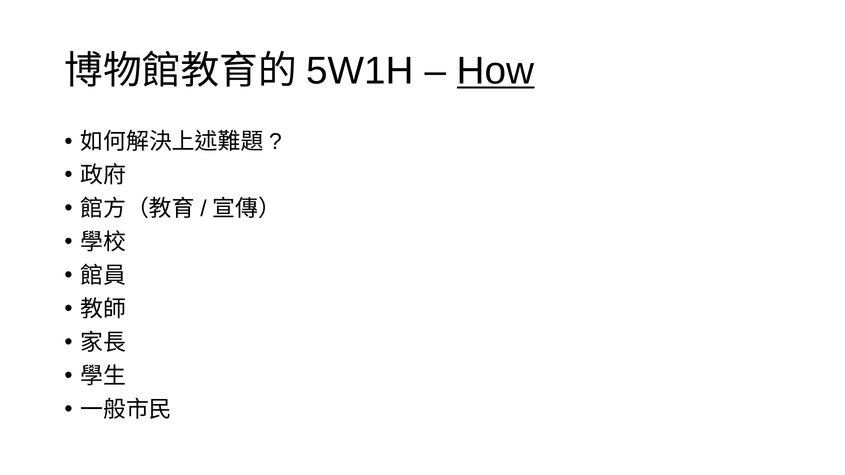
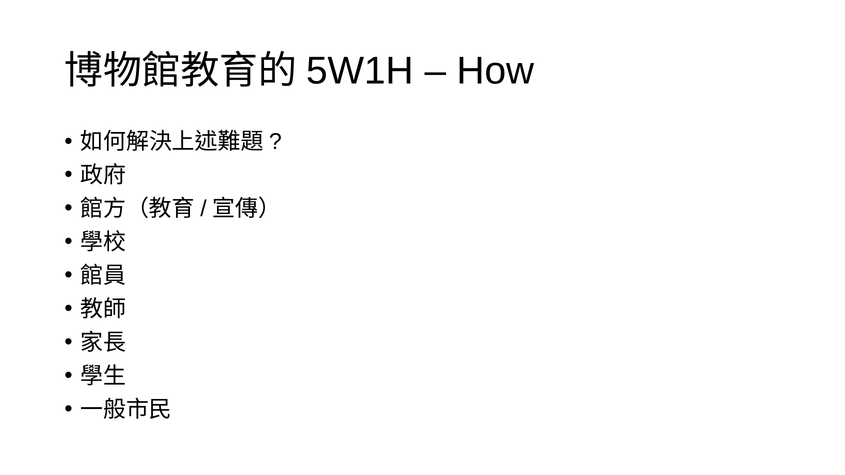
How underline: present -> none (496, 71)
